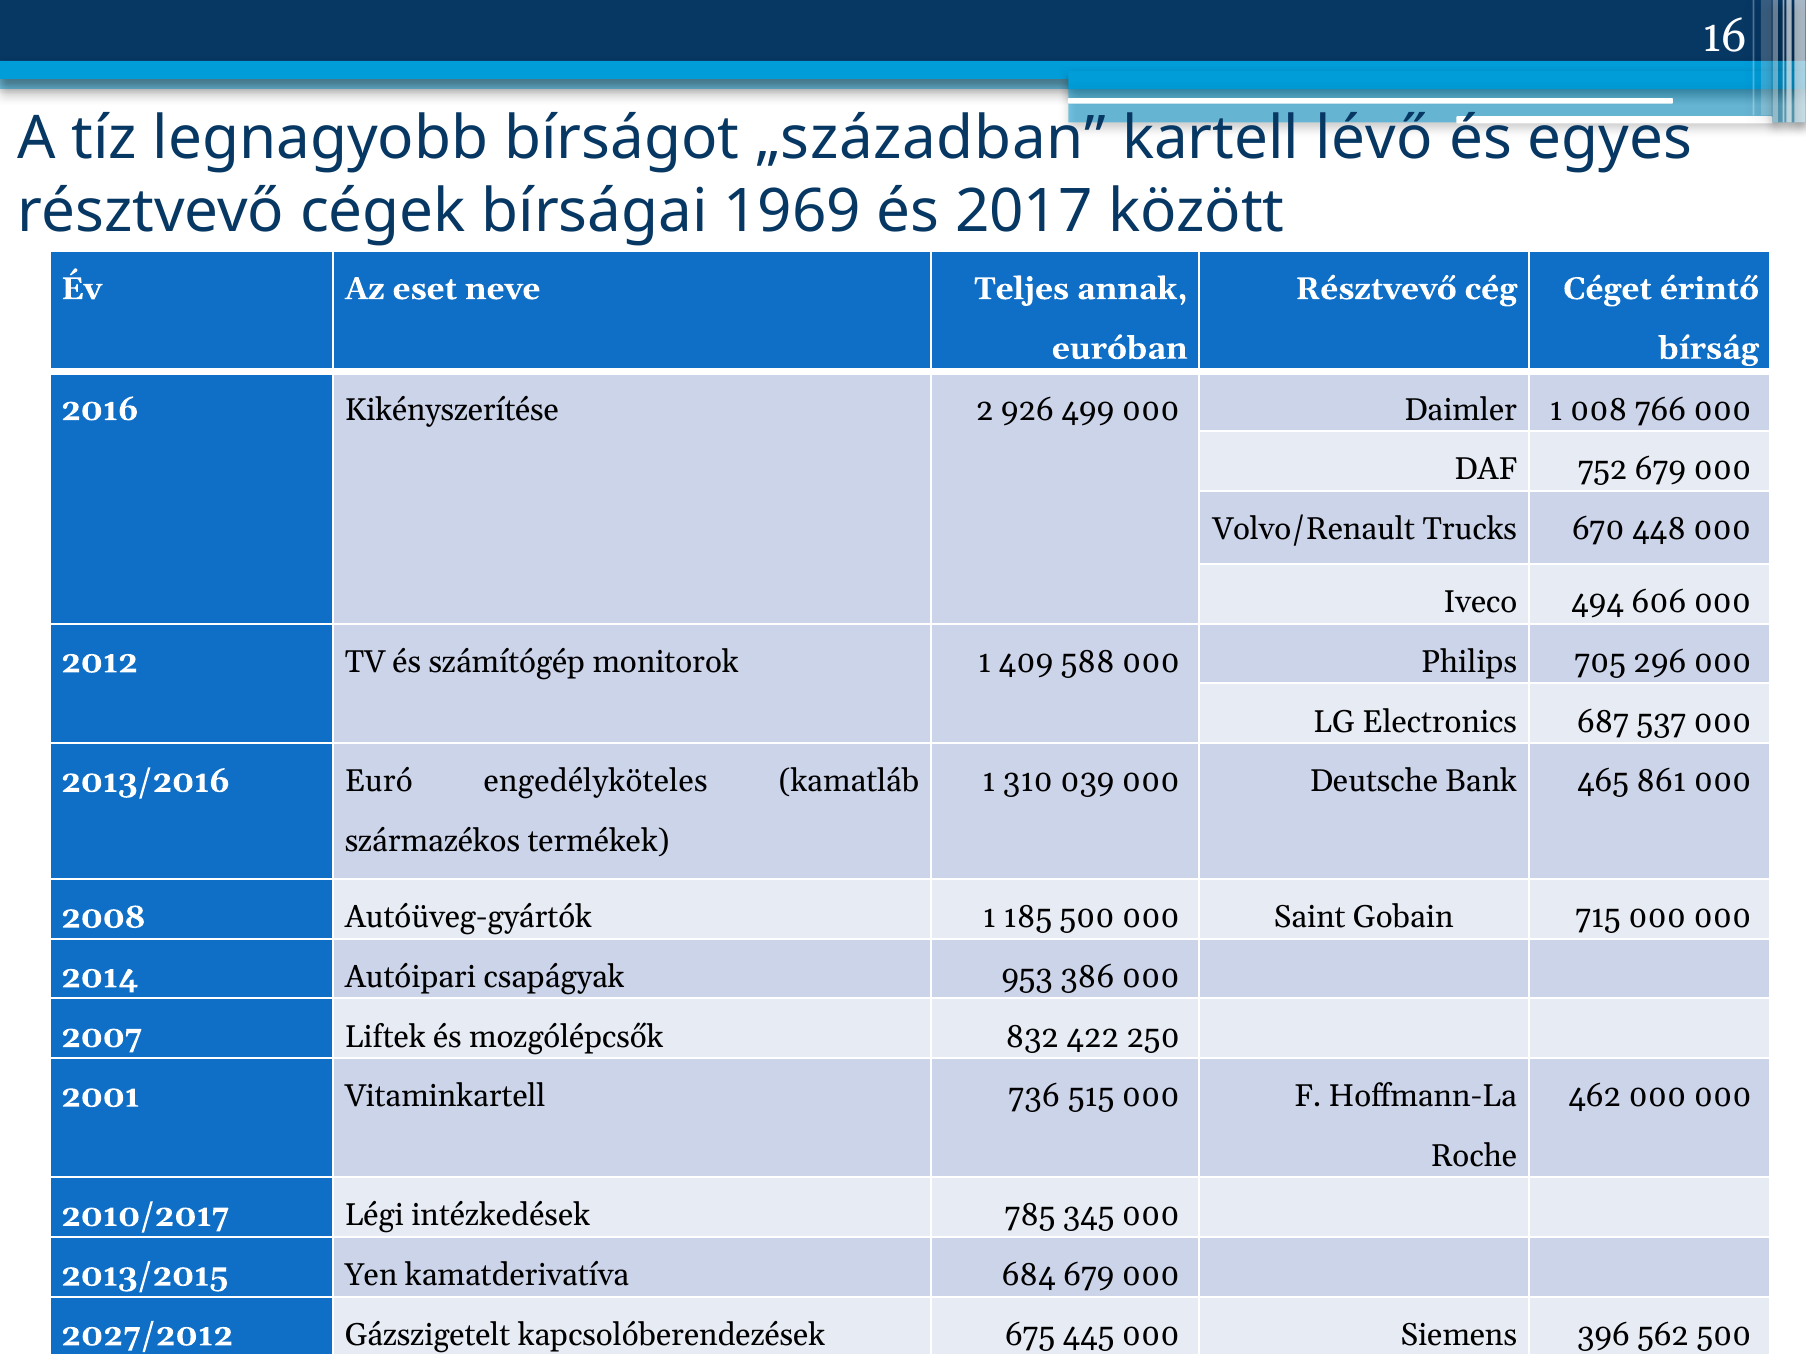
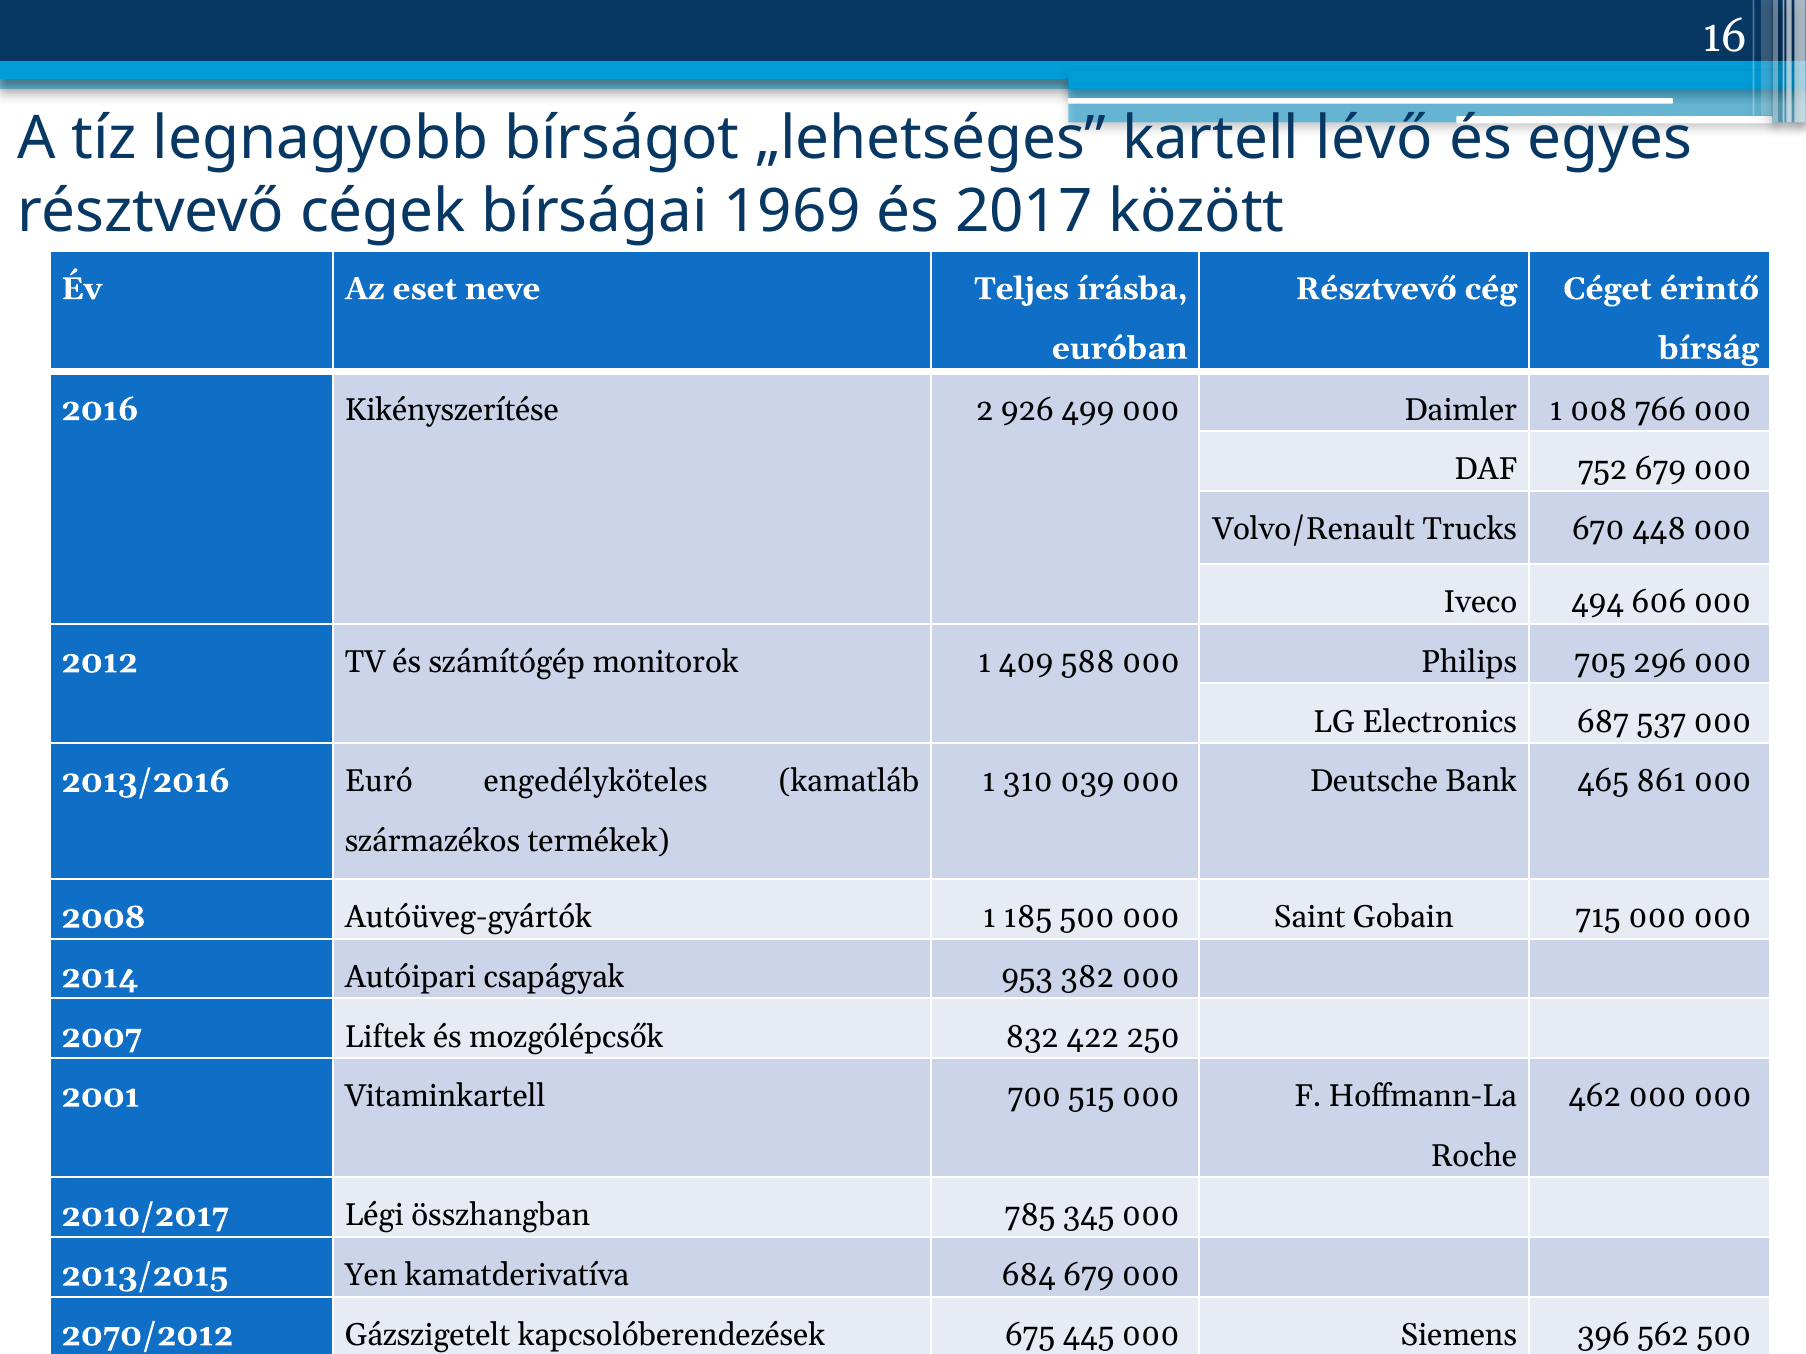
„században: „században -> „lehetséges (931, 139)
annak: annak -> írásba (1132, 289)
386: 386 -> 382 (1087, 977)
736: 736 -> 700 (1034, 1097)
intézkedések: intézkedések -> összhangban (501, 1216)
2027/2012: 2027/2012 -> 2070/2012 (147, 1335)
